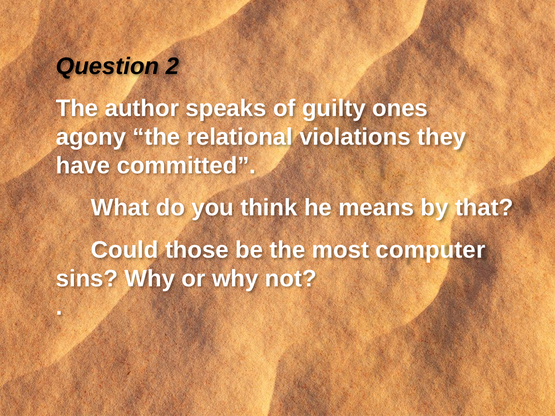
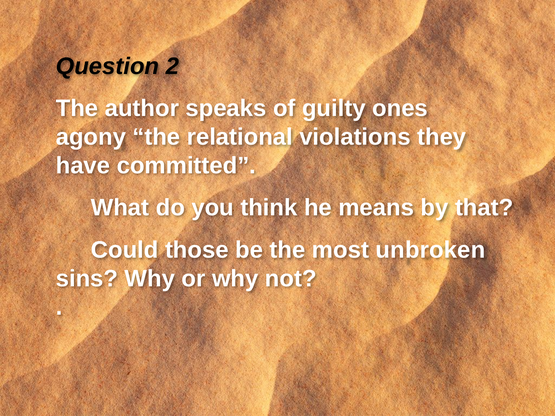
computer: computer -> unbroken (430, 250)
